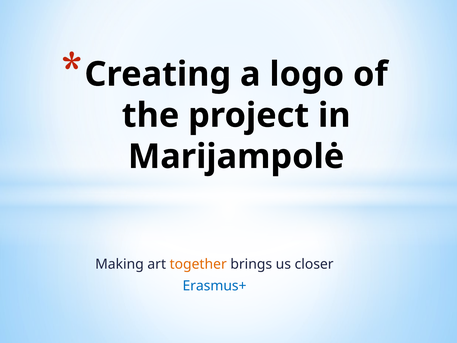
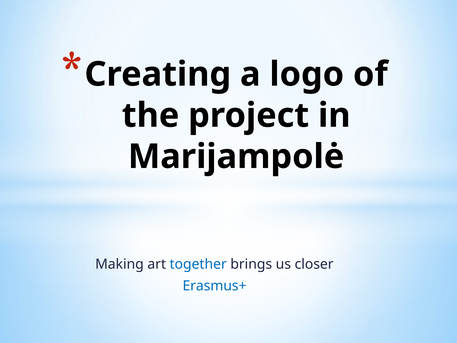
together colour: orange -> blue (198, 264)
